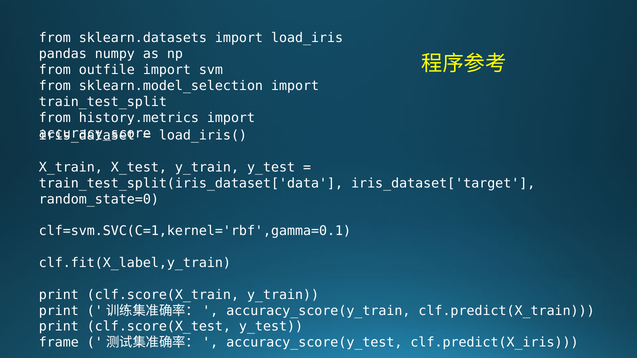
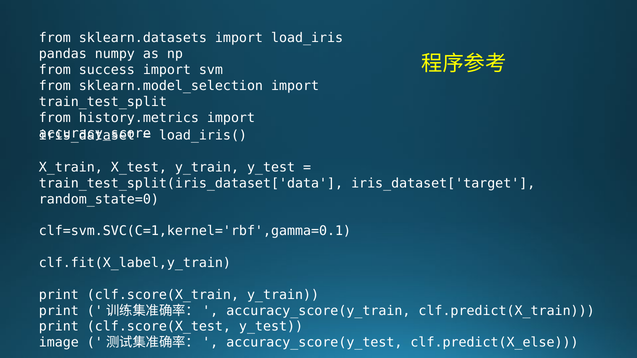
outfile: outfile -> success (107, 70)
frame: frame -> image (59, 343)
clf.predict(X_iris: clf.predict(X_iris -> clf.predict(X_else (495, 343)
